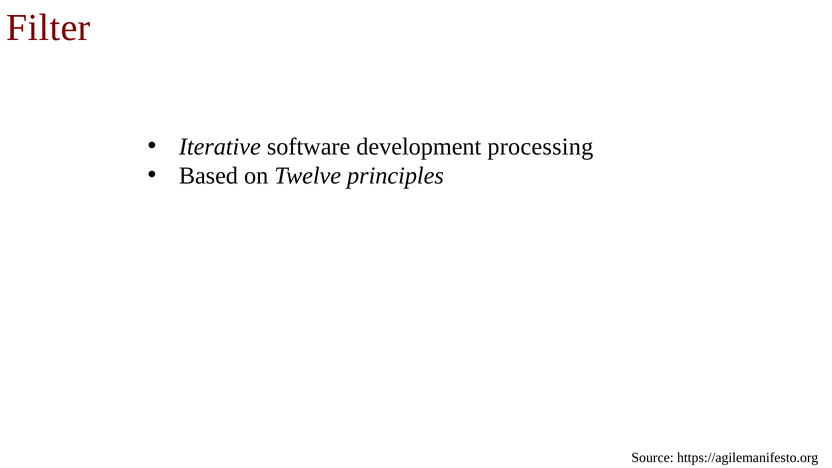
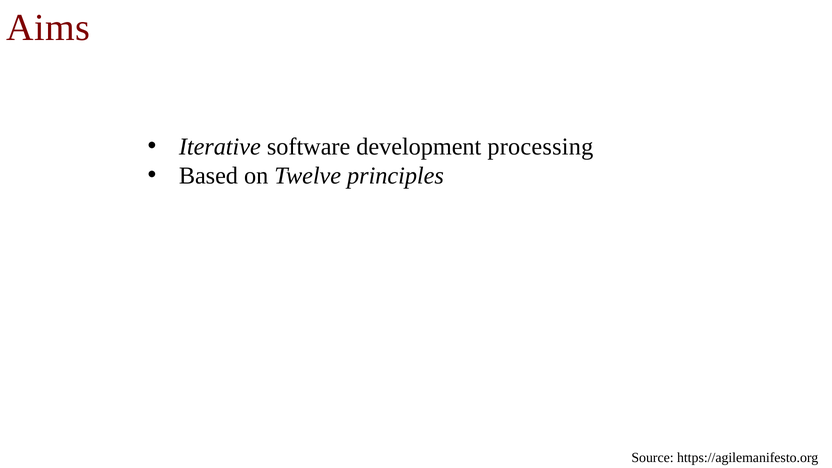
Filter: Filter -> Aims (48, 28)
